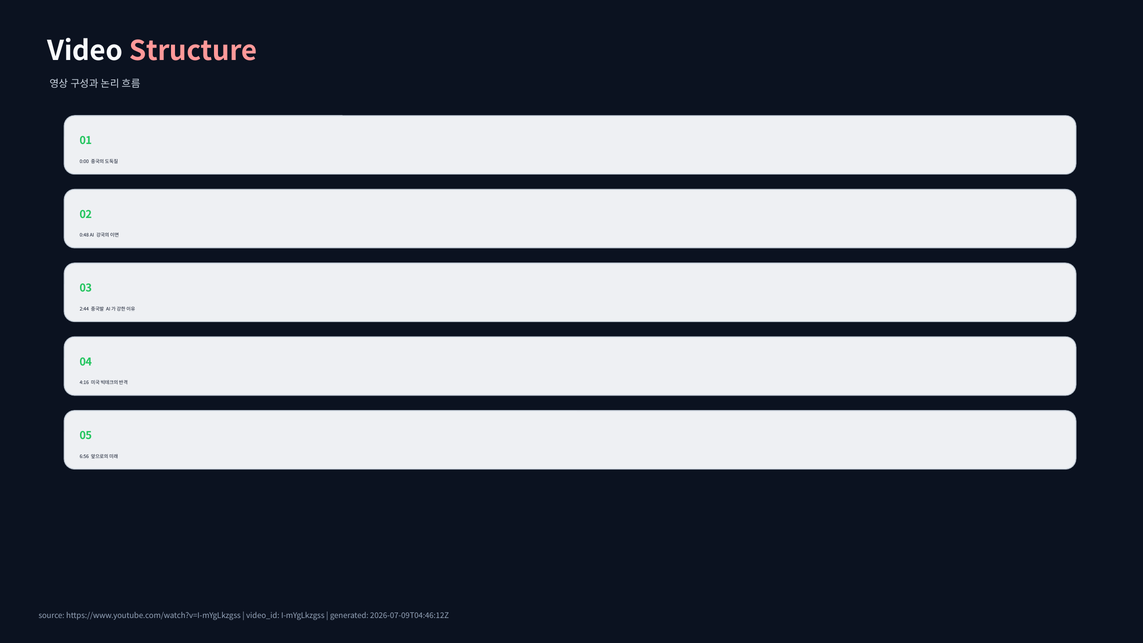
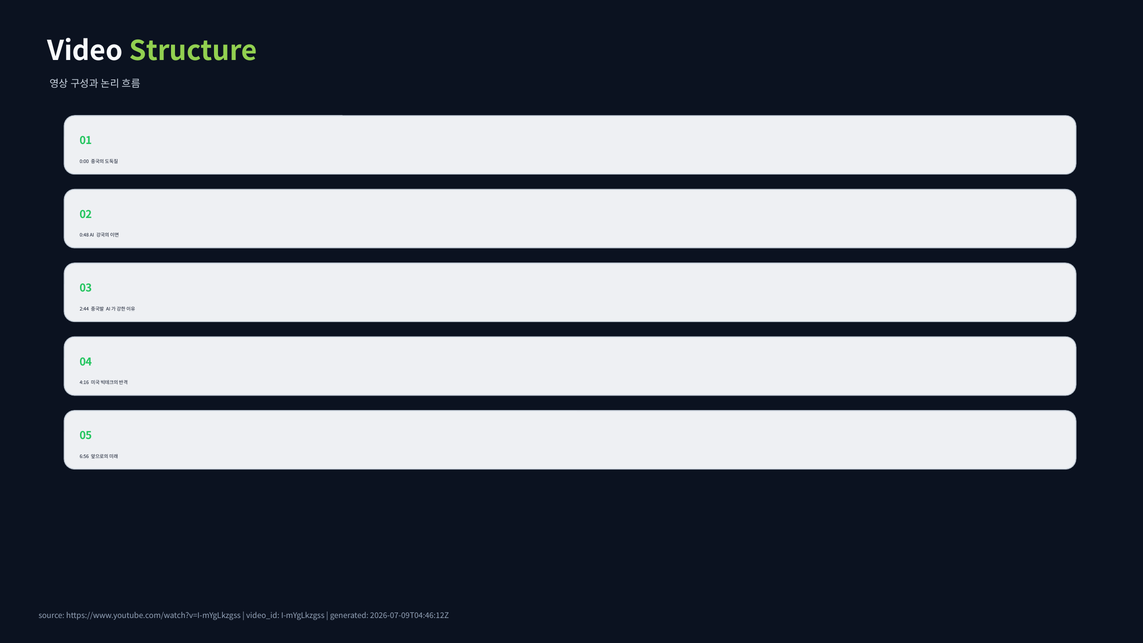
Structure colour: pink -> light green (193, 51)
